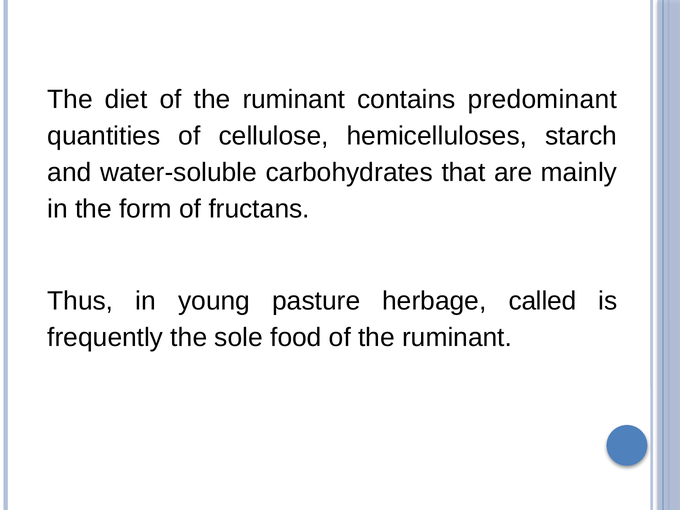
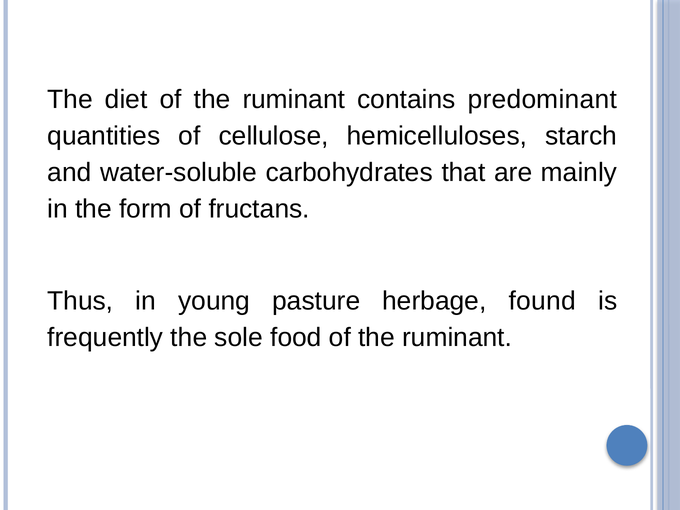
called: called -> found (542, 301)
